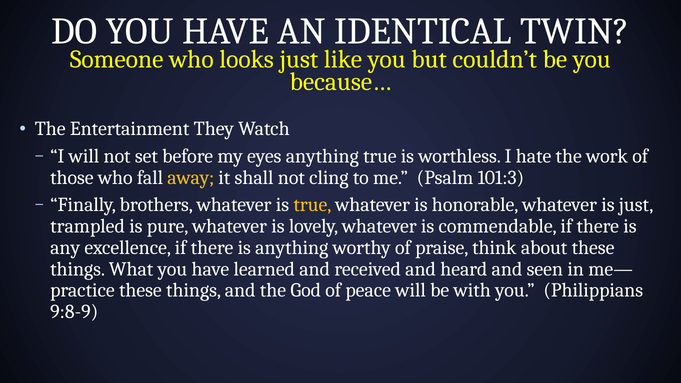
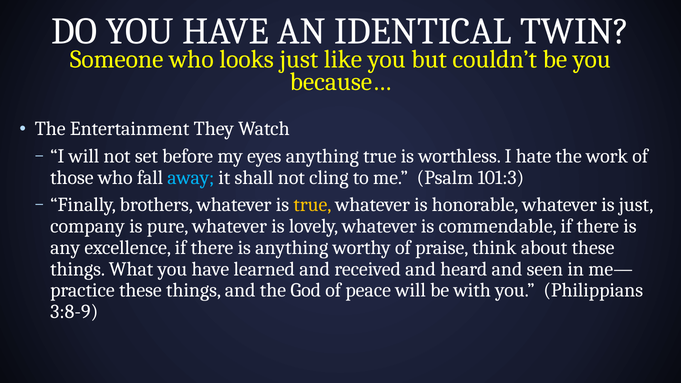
away colour: yellow -> light blue (191, 178)
trampled: trampled -> company (87, 226)
9:8-9: 9:8-9 -> 3:8-9 (74, 312)
